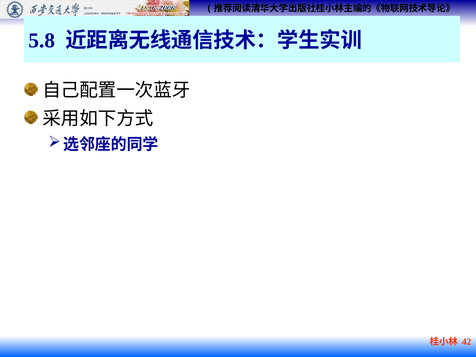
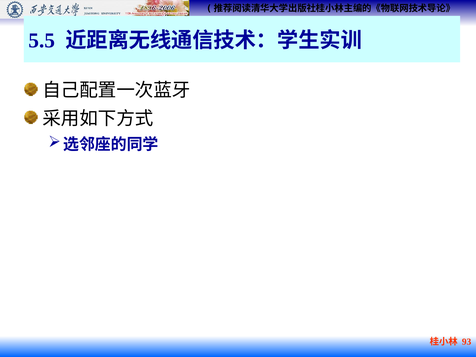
5.8: 5.8 -> 5.5 (42, 41)
42: 42 -> 93 (467, 342)
